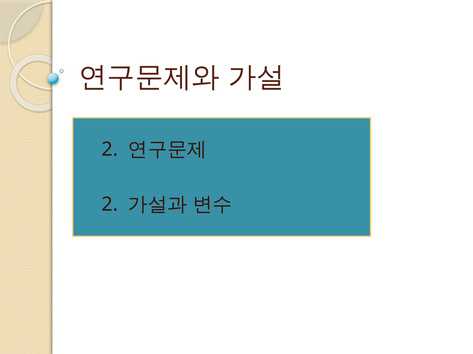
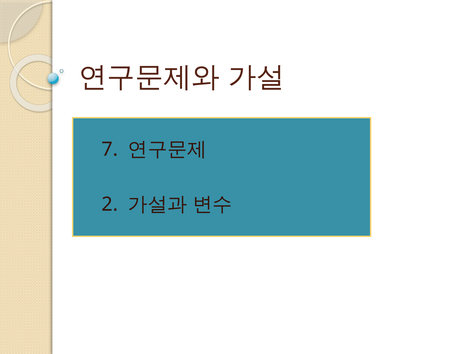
1 2: 2 -> 7 (110, 150)
